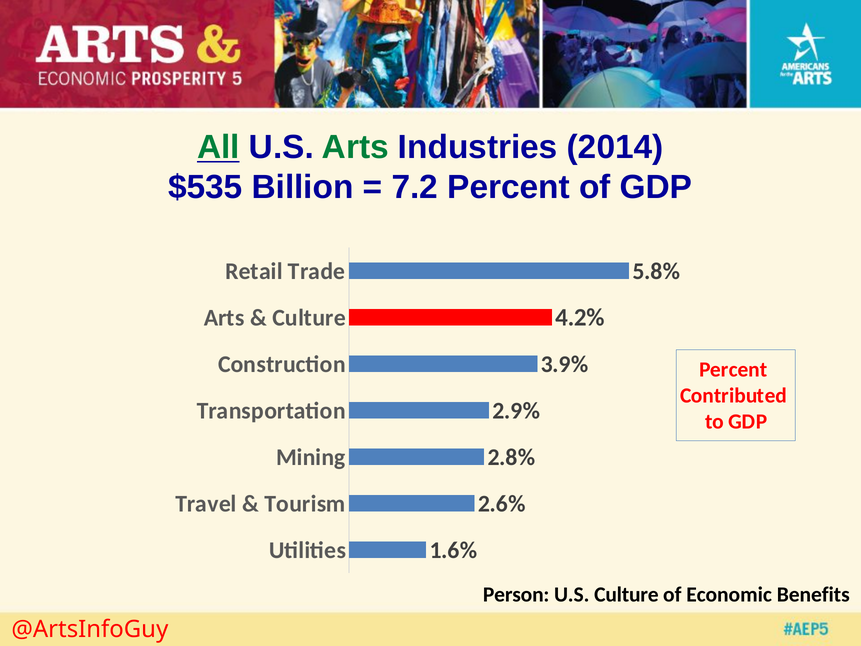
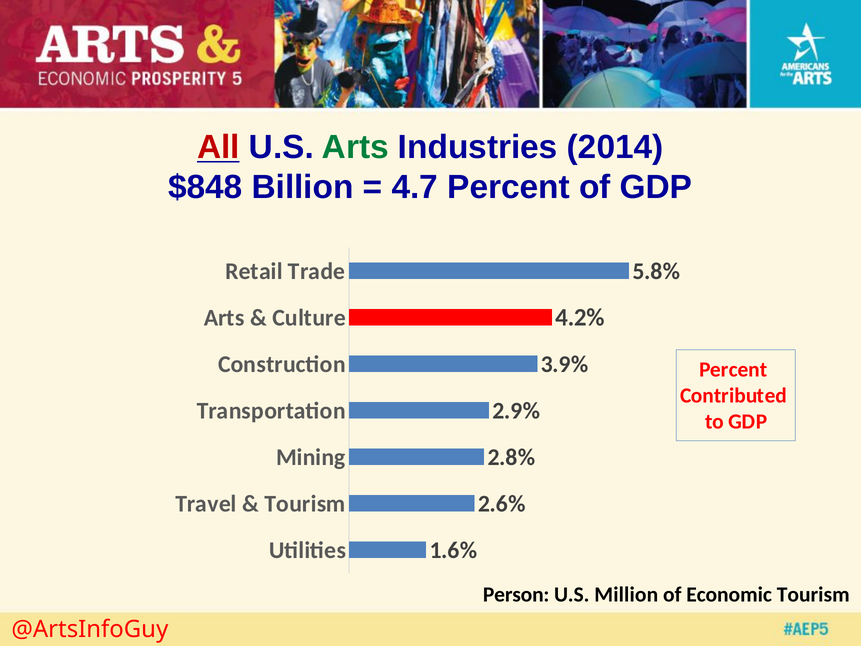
All colour: green -> red (218, 147)
$535: $535 -> $848 (205, 187)
7.2: 7.2 -> 4.7 (415, 187)
U.S Culture: Culture -> Million (626, 594)
Economic Benefits: Benefits -> Tourism (813, 594)
